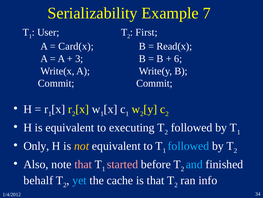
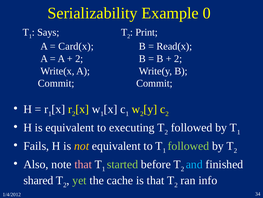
7: 7 -> 0 (207, 13)
User: User -> Says (48, 32)
First: First -> Print (147, 32)
3: 3 -> 2 (79, 59)
6: 6 -> 2 (178, 59)
Only: Only -> Fails (36, 146)
followed colour: light blue -> light green (188, 146)
started colour: pink -> light green (122, 164)
behalf: behalf -> shared (38, 180)
yet colour: light blue -> light green (79, 180)
